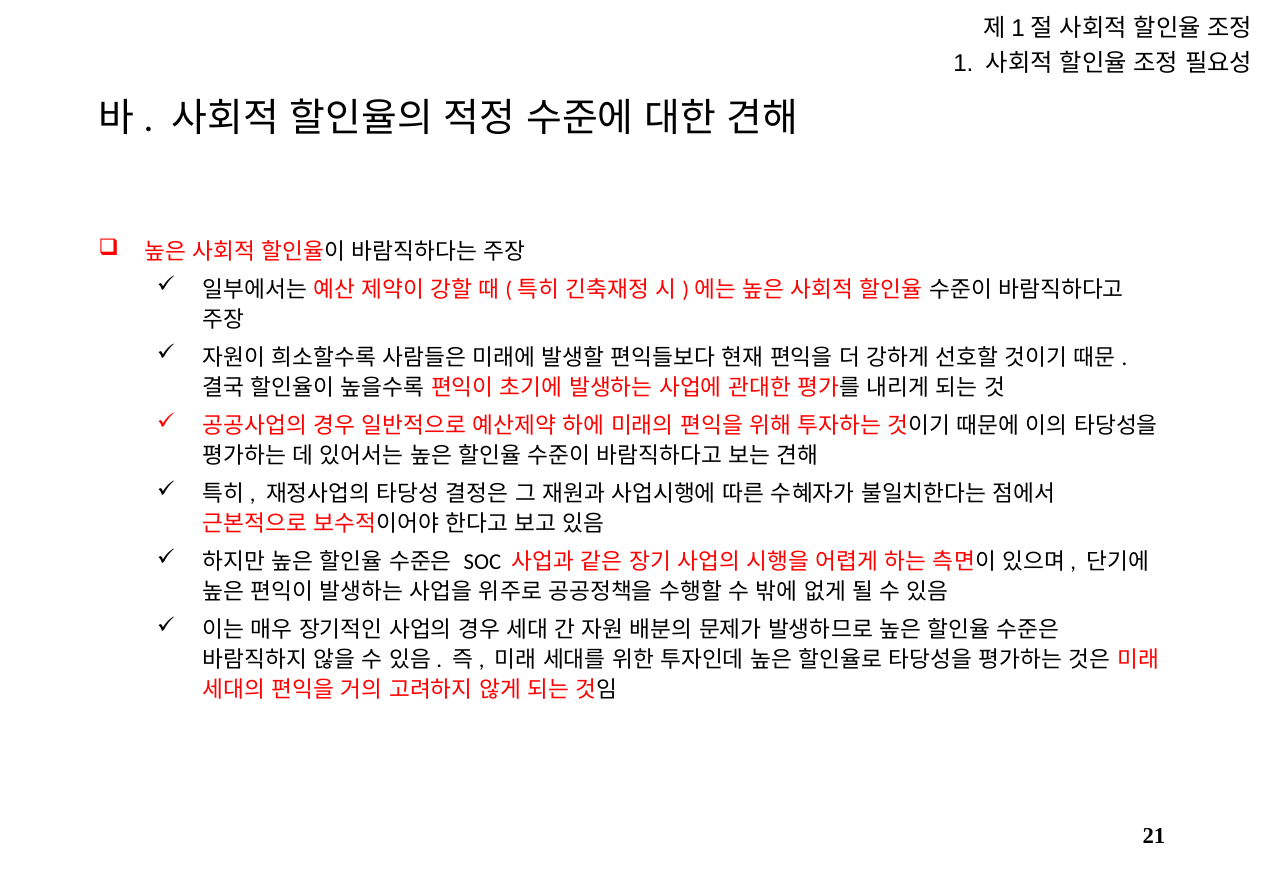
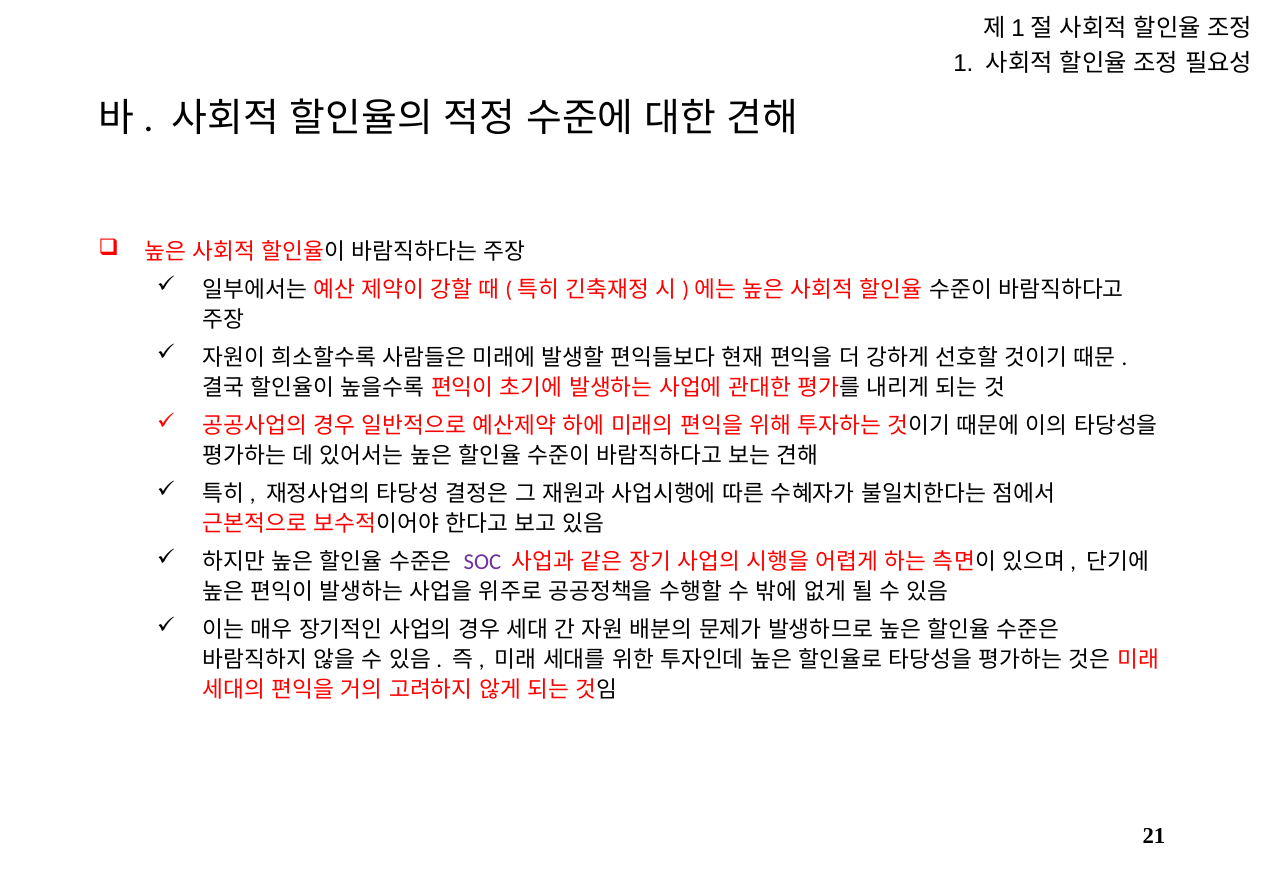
SOC colour: black -> purple (482, 562)
